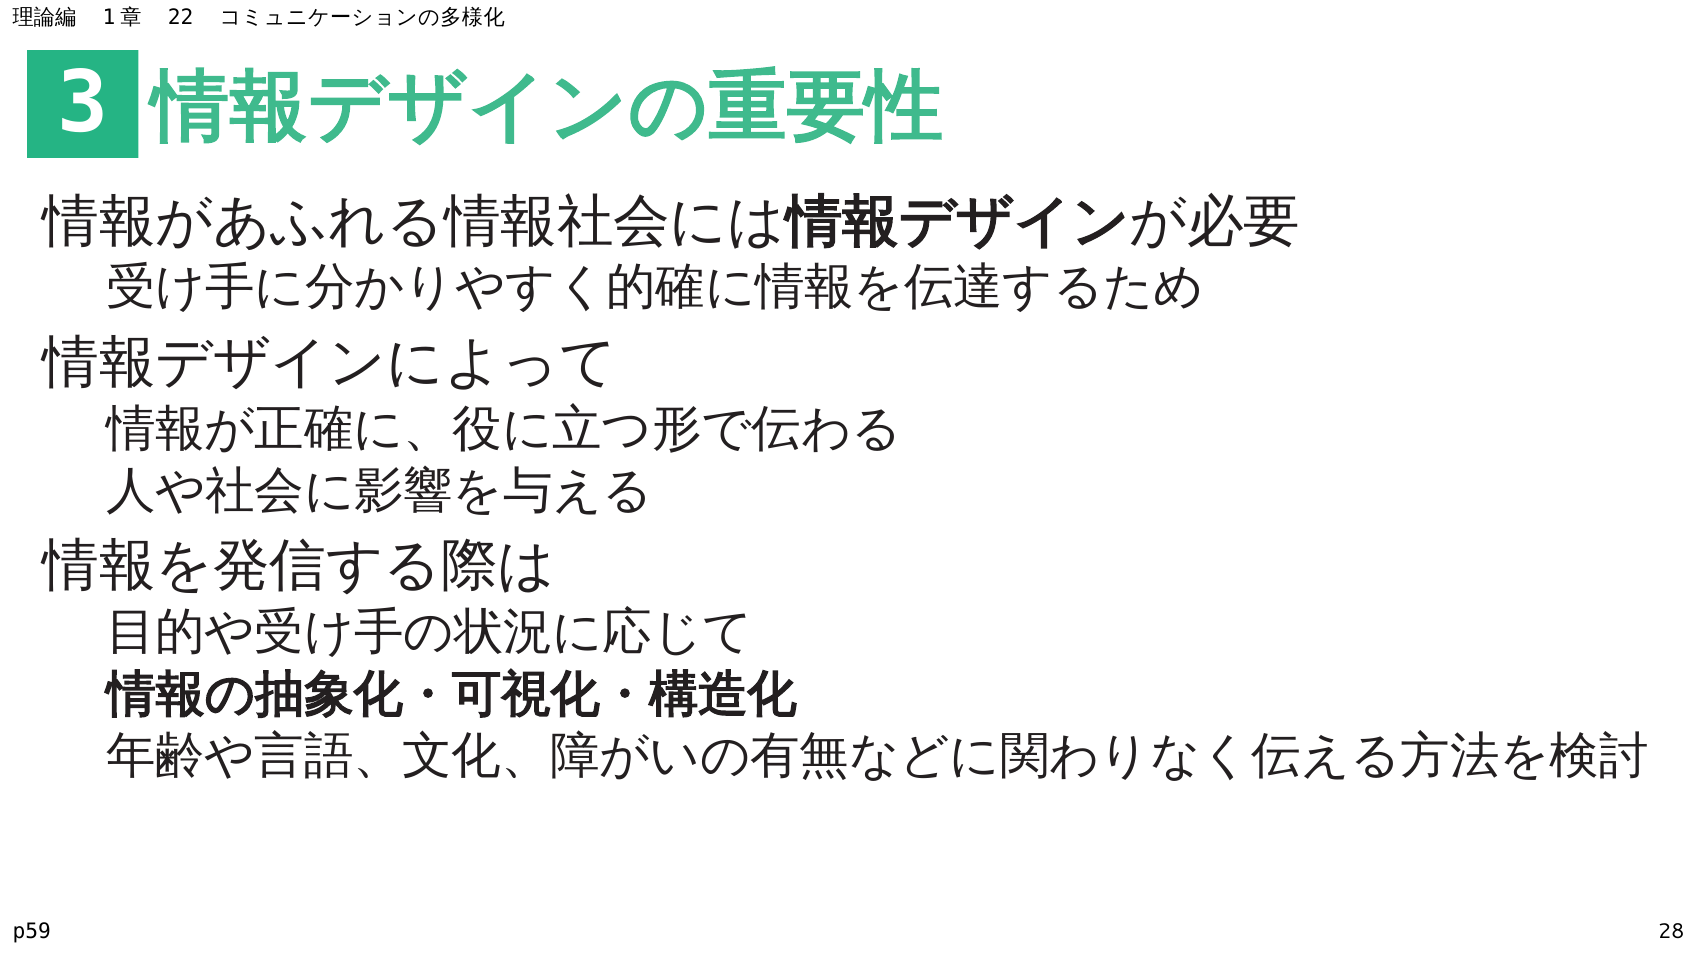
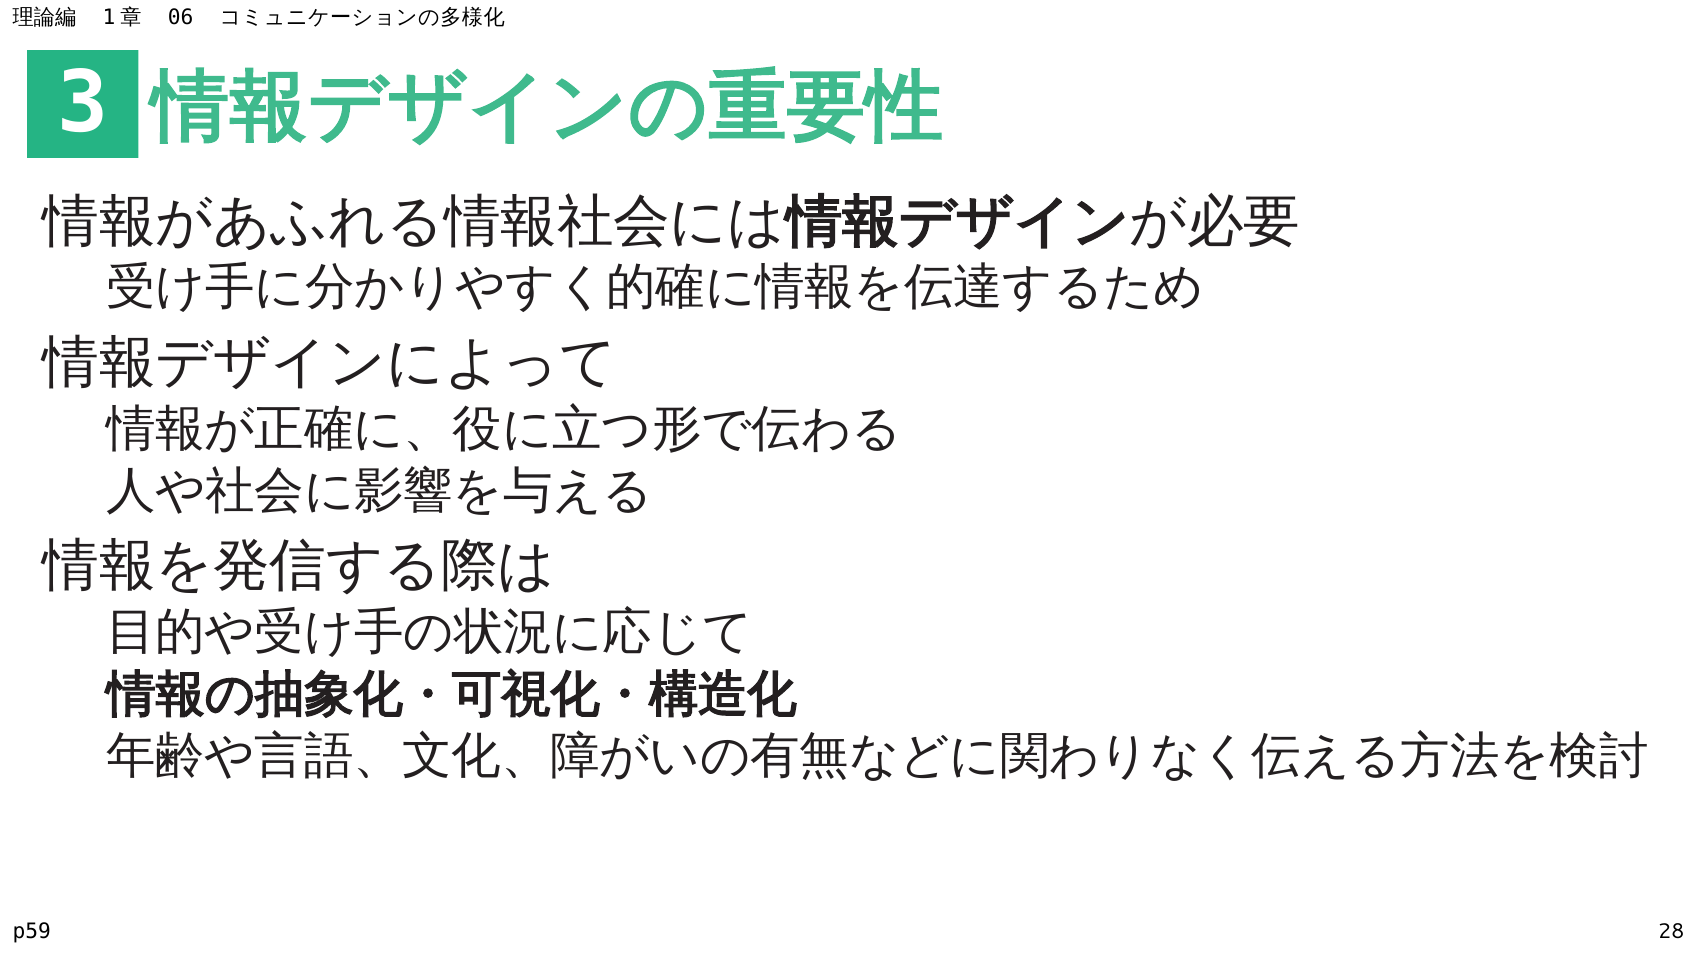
22: 22 -> 06 (181, 18)
